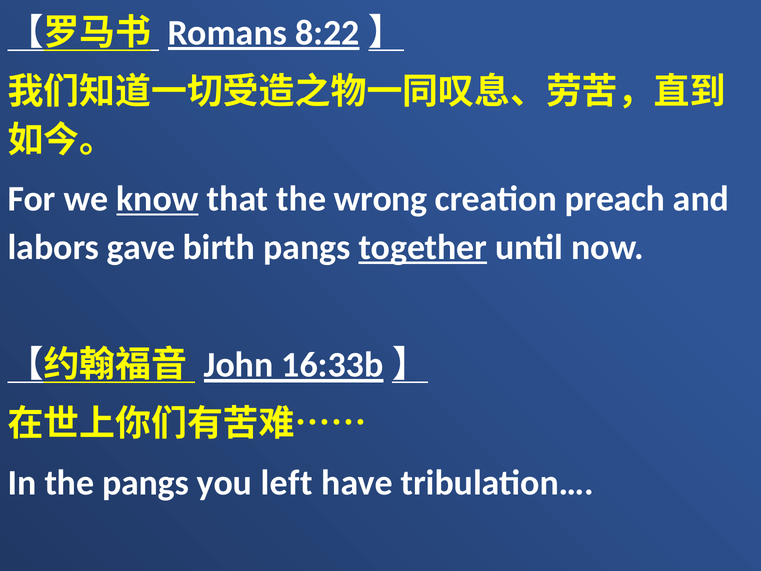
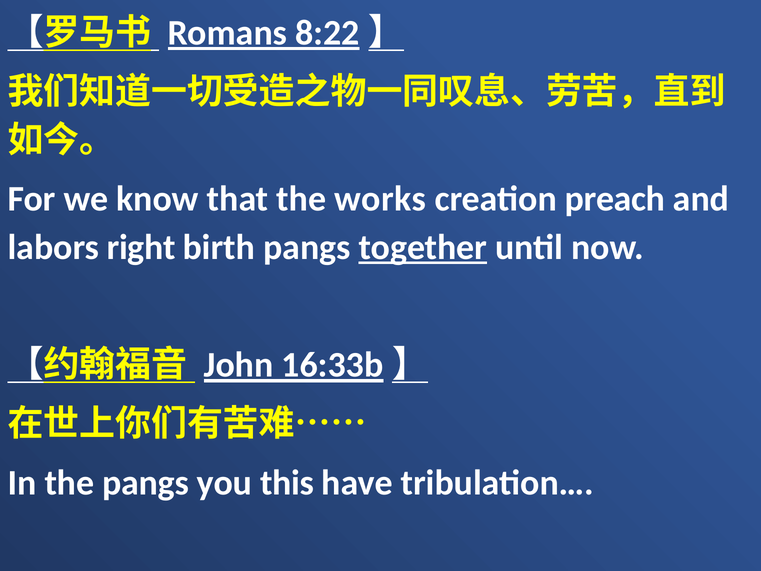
know underline: present -> none (158, 199)
wrong: wrong -> works (380, 199)
gave: gave -> right (141, 247)
left: left -> this (287, 483)
